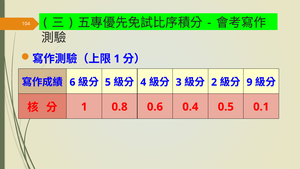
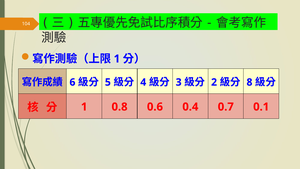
9: 9 -> 8 (249, 82)
0.5: 0.5 -> 0.7 (226, 107)
